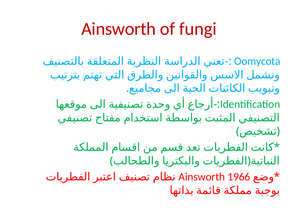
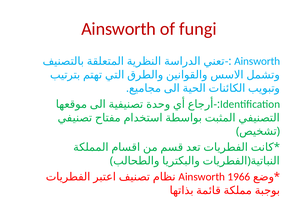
Oomycota: Oomycota -> Ainsworth (257, 61)
